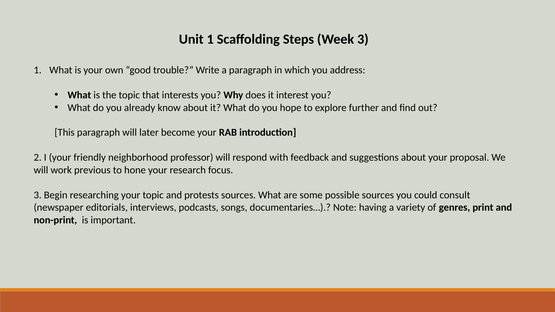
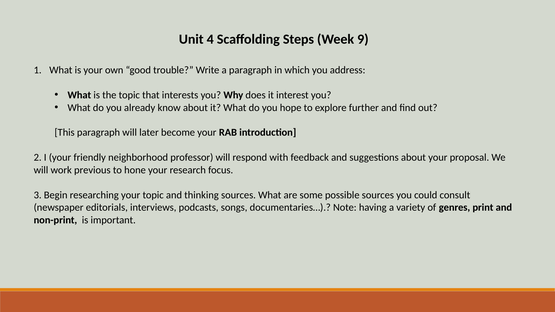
Unit 1: 1 -> 4 (210, 39)
Week 3: 3 -> 9 (363, 39)
protests: protests -> thinking (202, 195)
